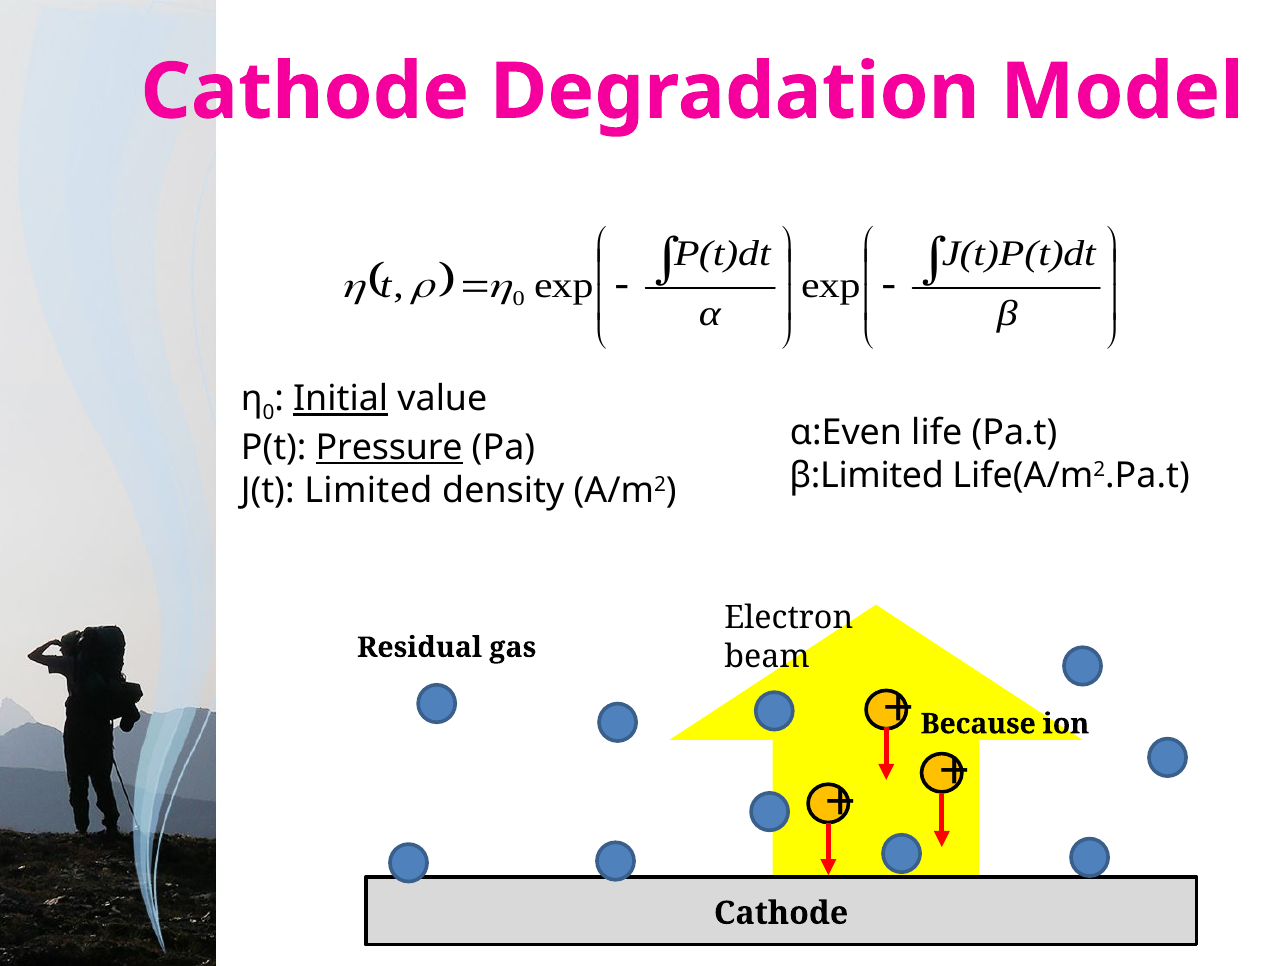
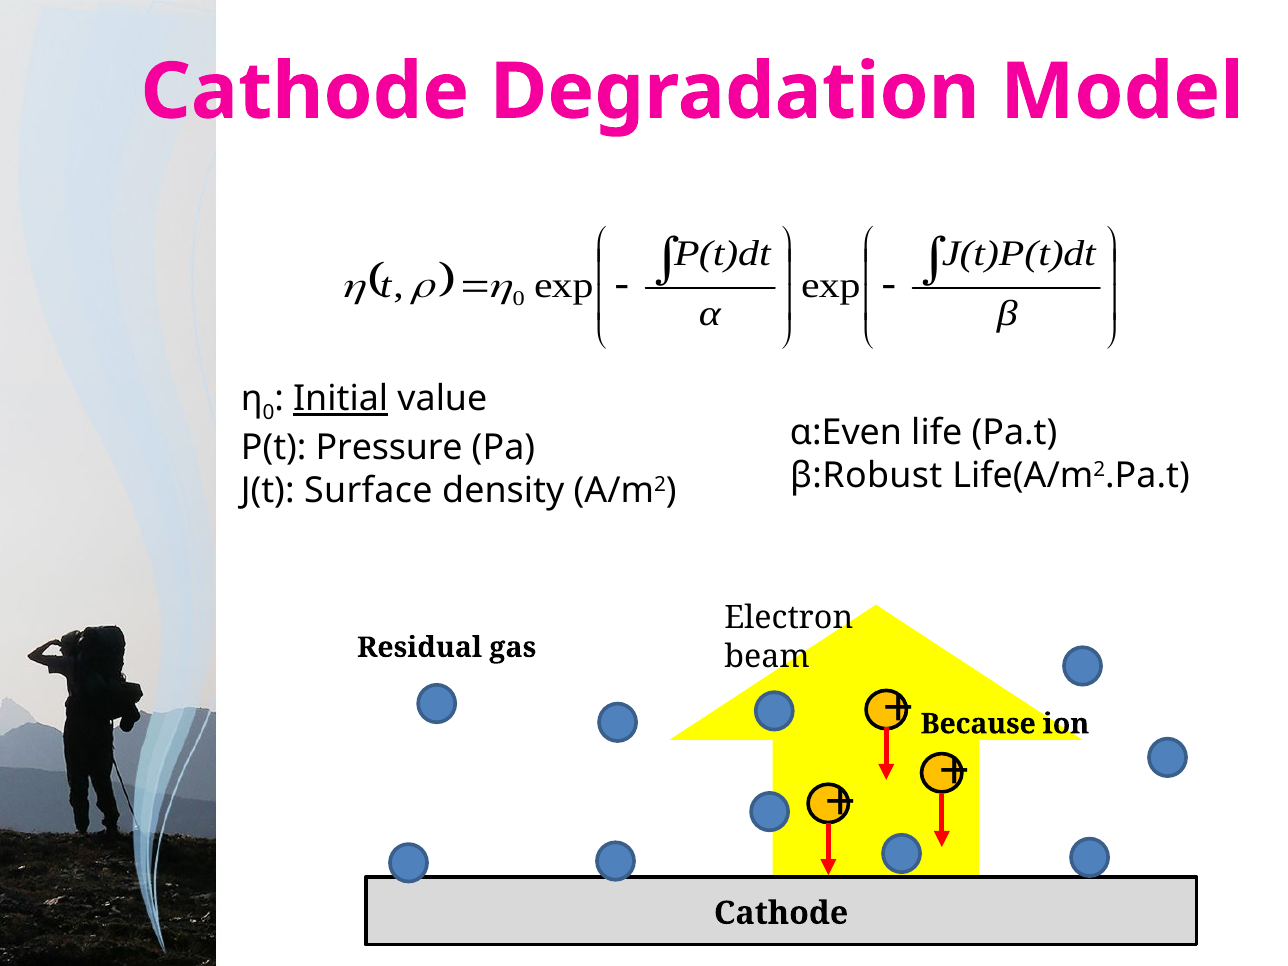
Pressure underline: present -> none (389, 448)
β:Limited: β:Limited -> β:Robust (866, 475)
Limited: Limited -> Surface (368, 491)
